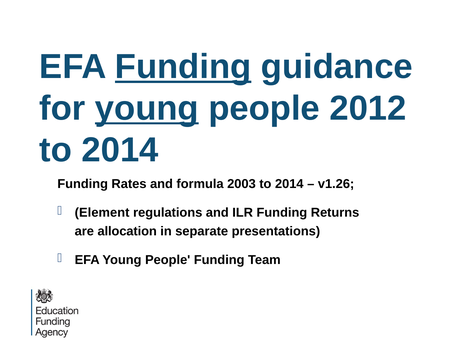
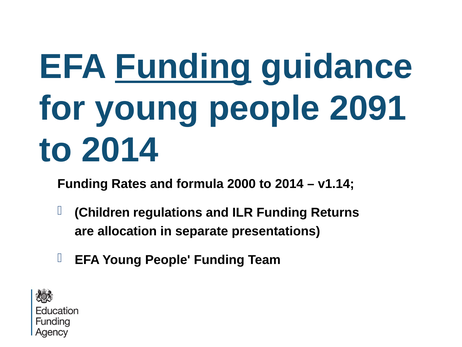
young underline: present -> none (147, 108)
2012: 2012 -> 2091 (368, 108)
2003: 2003 -> 2000 (241, 184)
v1.26: v1.26 -> v1.14 (336, 184)
Element: Element -> Children (102, 212)
